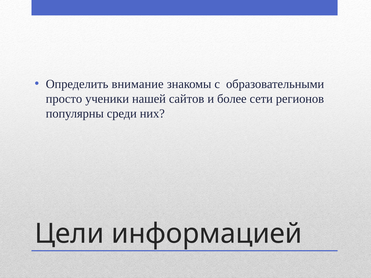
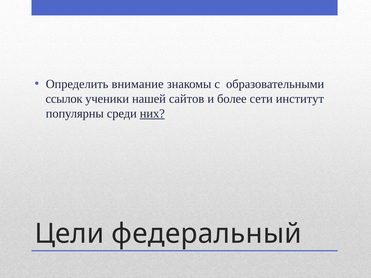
просто: просто -> ссылок (64, 99)
регионов: регионов -> институт (300, 99)
них underline: none -> present (152, 114)
информацией: информацией -> федеральный (207, 234)
